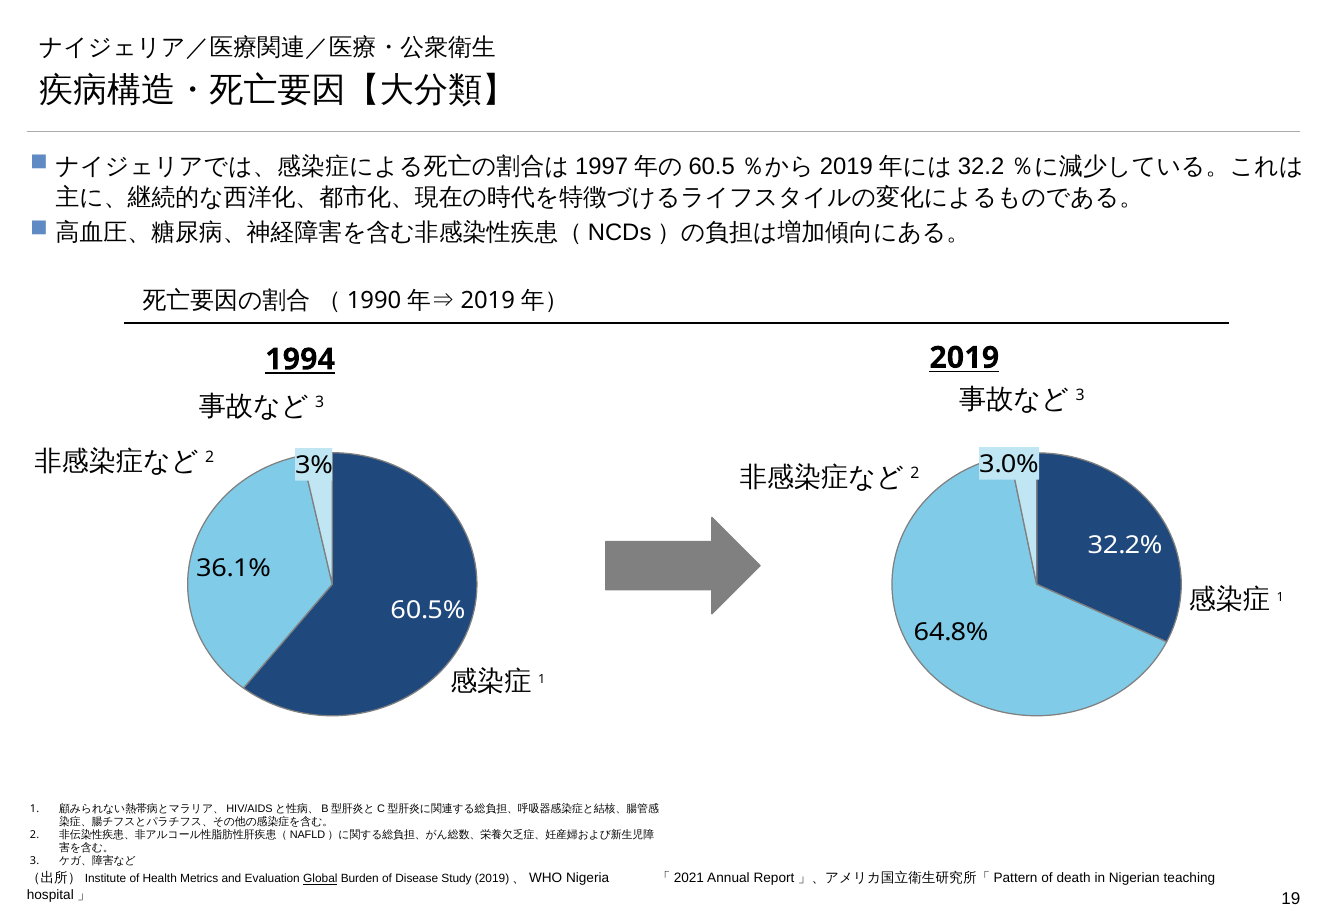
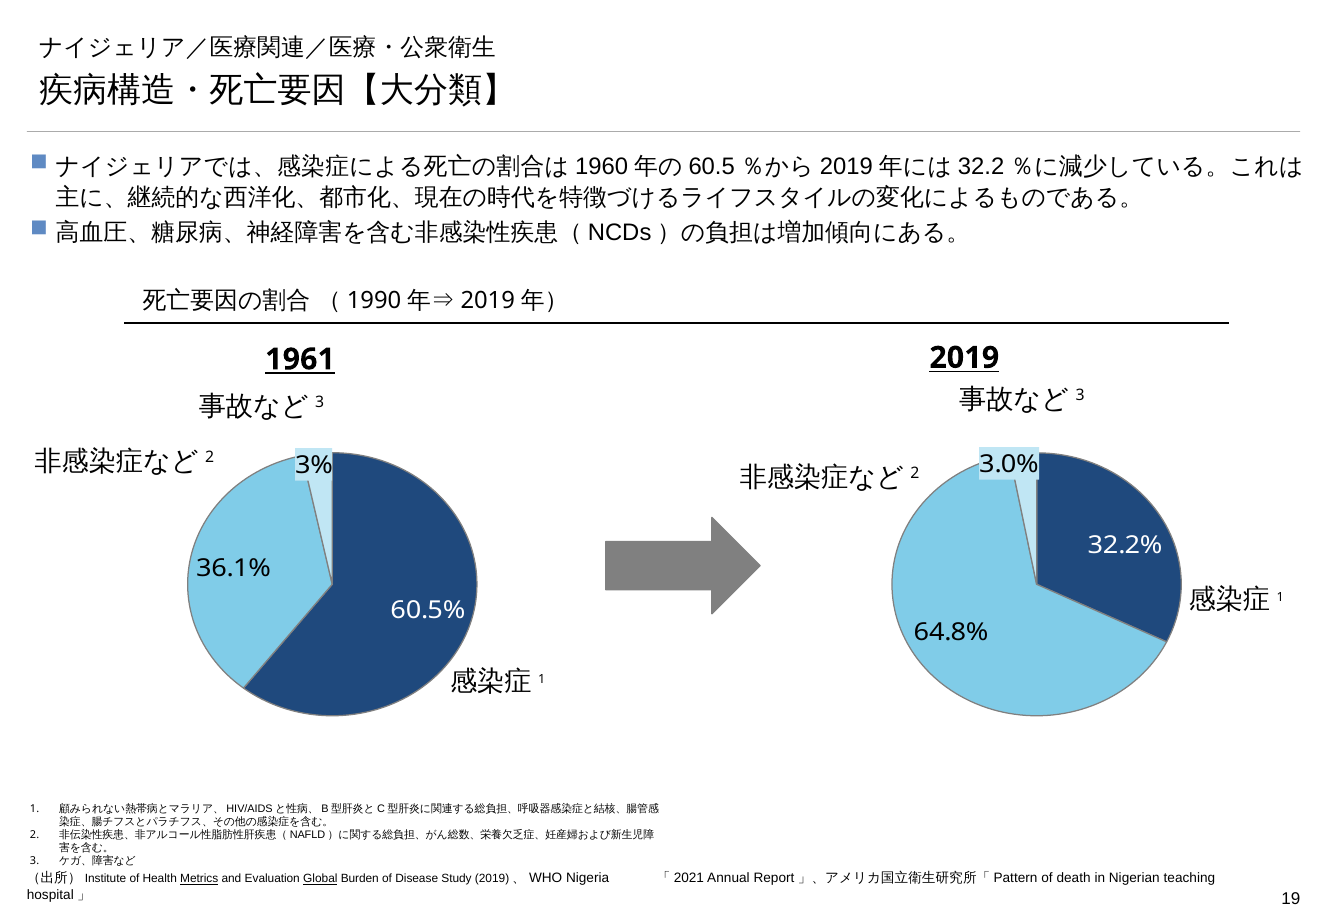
1997: 1997 -> 1960 (602, 166)
1994: 1994 -> 1961 (300, 359)
Metrics underline: none -> present (199, 879)
